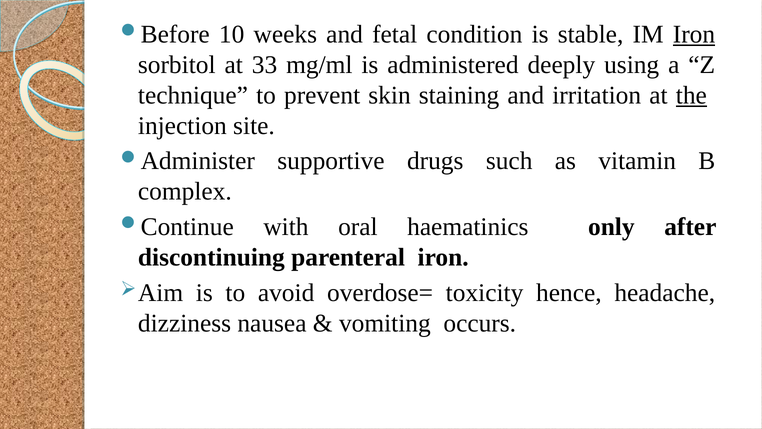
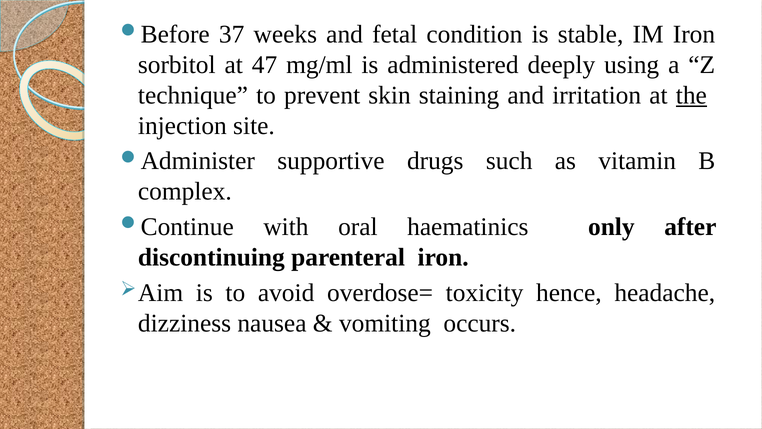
10: 10 -> 37 (232, 34)
Iron underline: present -> none (694, 34)
33: 33 -> 47 (265, 65)
